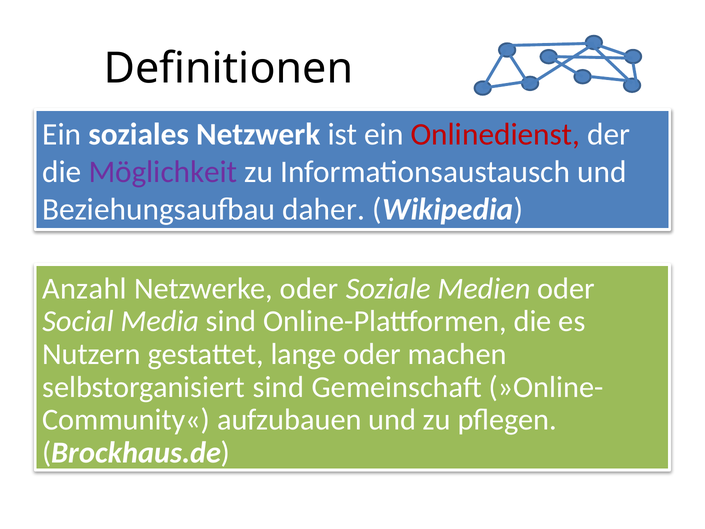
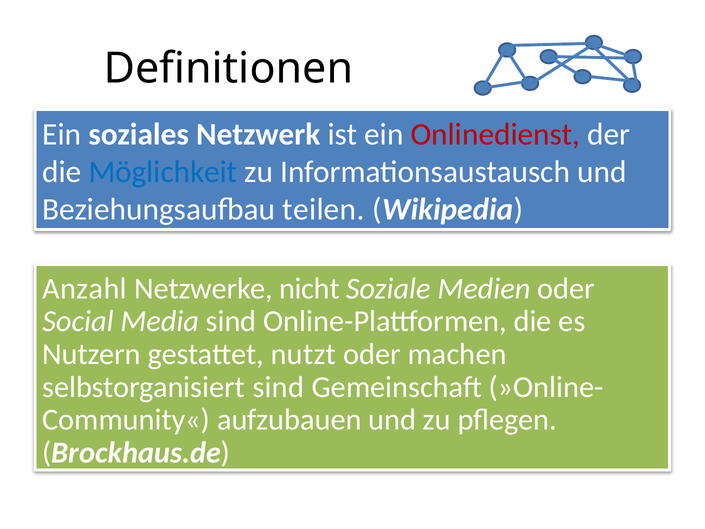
Möglichkeit colour: purple -> blue (163, 172)
daher: daher -> teilen (323, 209)
Netzwerke oder: oder -> nicht (309, 288)
lange: lange -> nutzt (303, 354)
